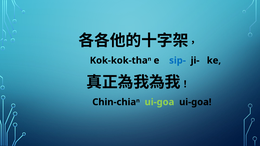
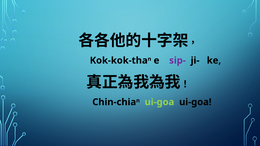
sip- colour: blue -> purple (177, 61)
